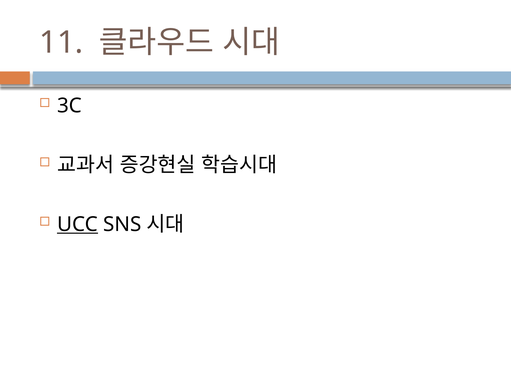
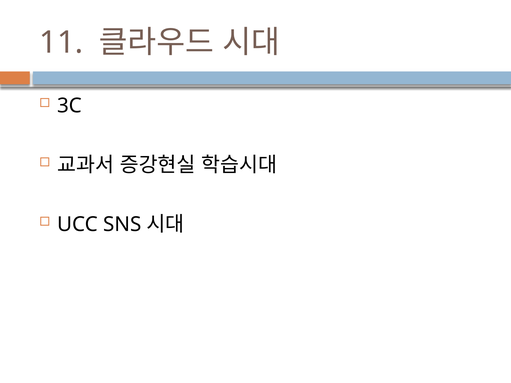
UCC underline: present -> none (78, 224)
